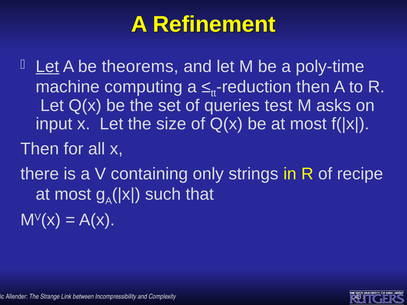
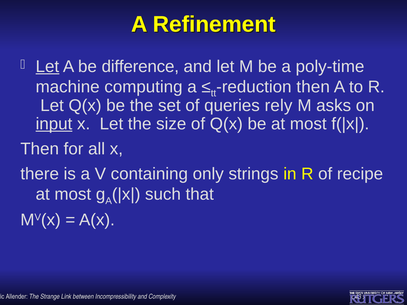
theorems: theorems -> difference (140, 66)
test: test -> rely (279, 106)
input underline: none -> present (54, 124)
